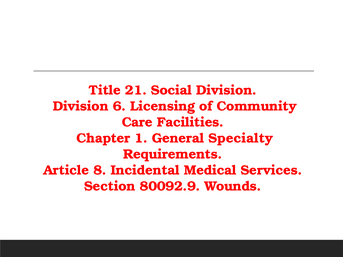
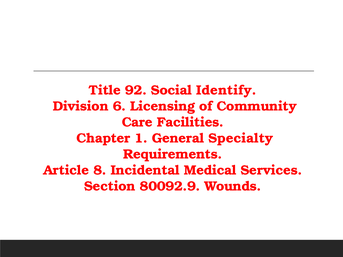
21: 21 -> 92 (136, 90)
Social Division: Division -> Identify (226, 90)
